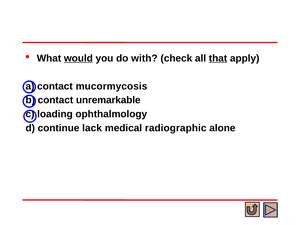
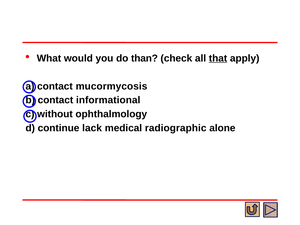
would underline: present -> none (78, 58)
with: with -> than (144, 58)
unremarkable: unremarkable -> informational (108, 100)
loading: loading -> without (55, 114)
